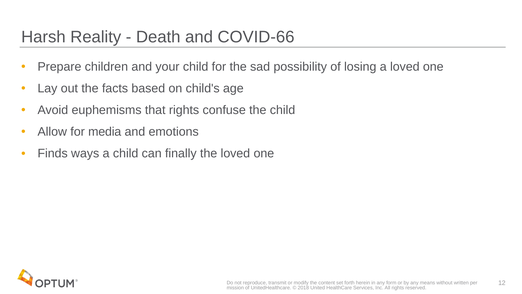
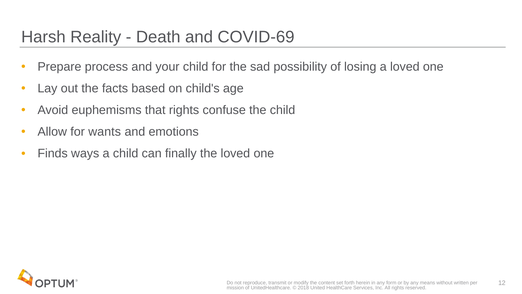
COVID-66: COVID-66 -> COVID-69 (256, 37)
children: children -> process (106, 67)
media: media -> wants (105, 132)
